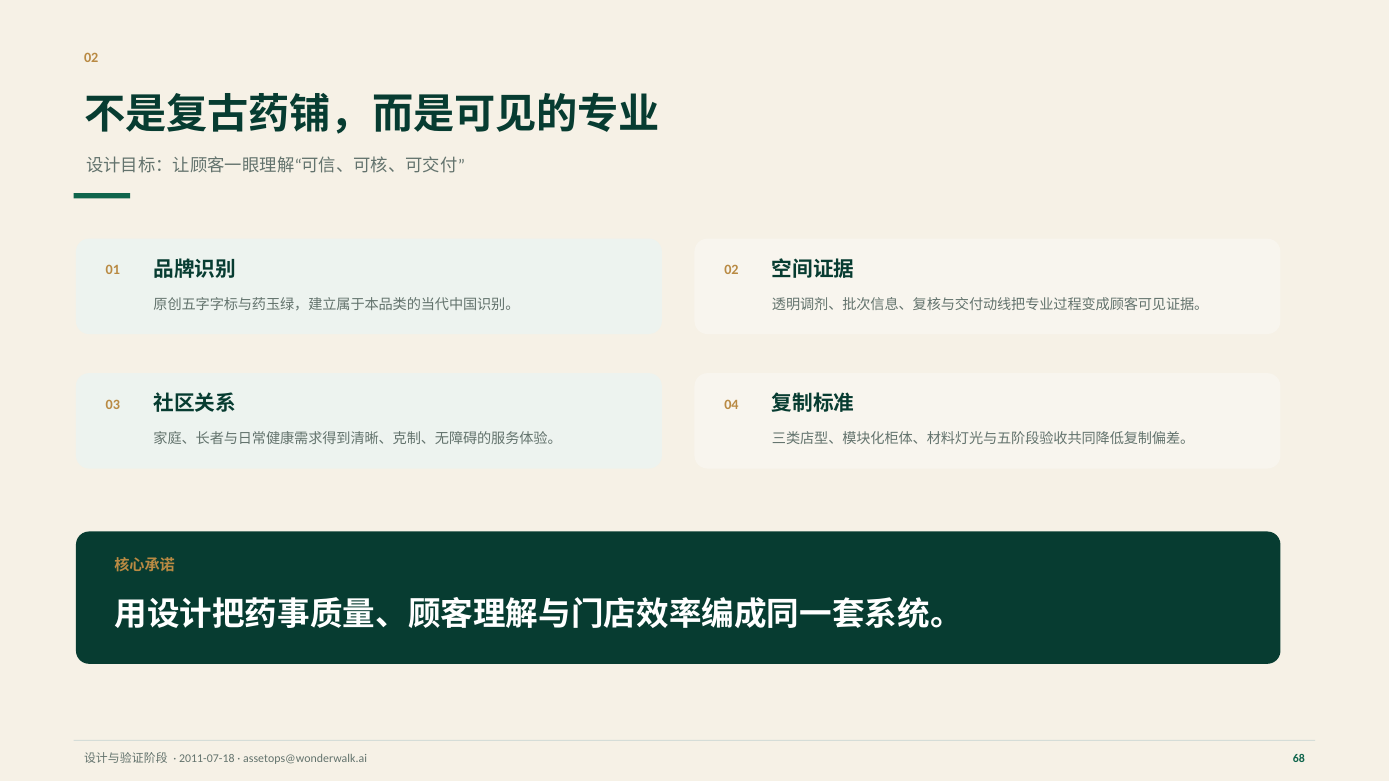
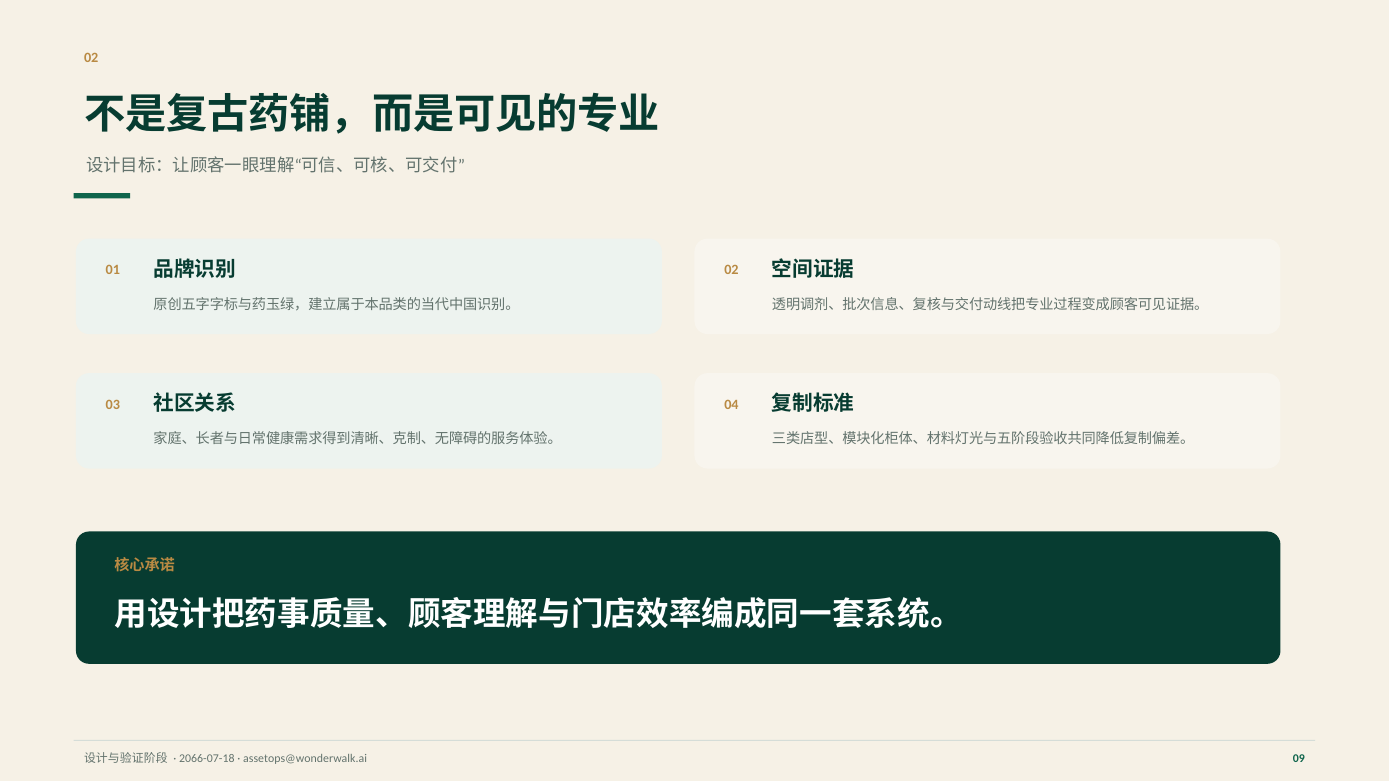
2011-07-18: 2011-07-18 -> 2066-07-18 (207, 759)
68: 68 -> 09 (1299, 759)
